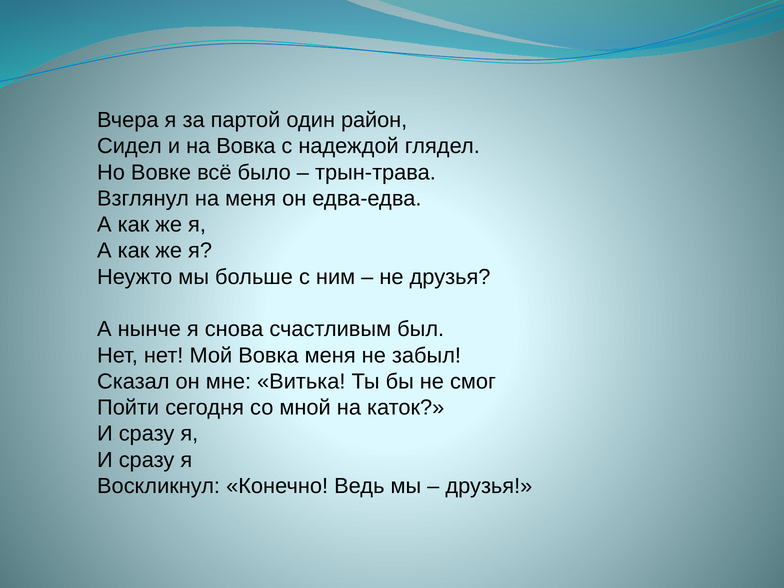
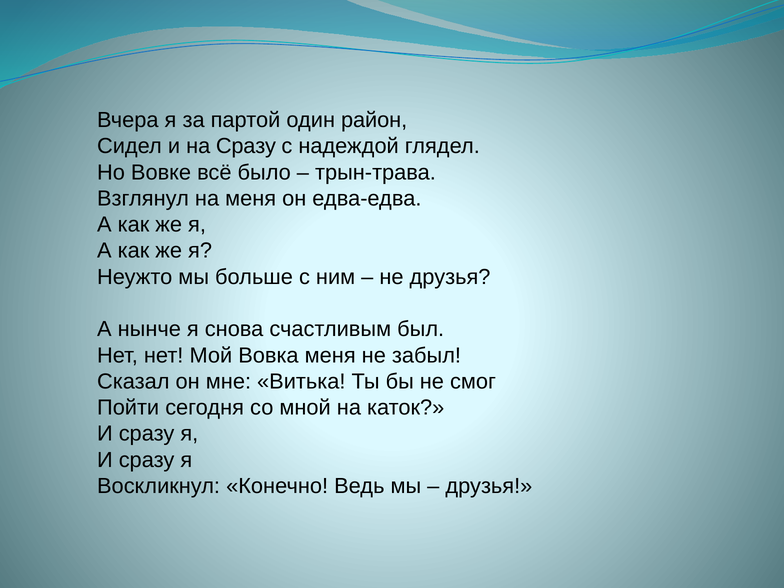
на Вовка: Вовка -> Сразу (246, 146)
